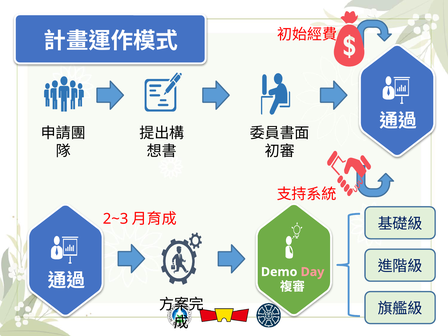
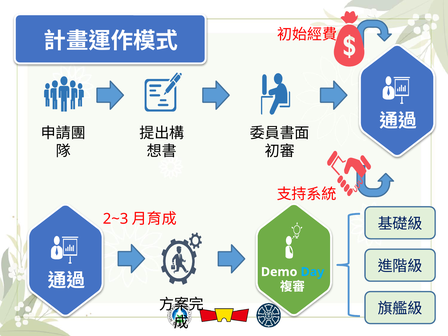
Day colour: pink -> light blue (312, 272)
